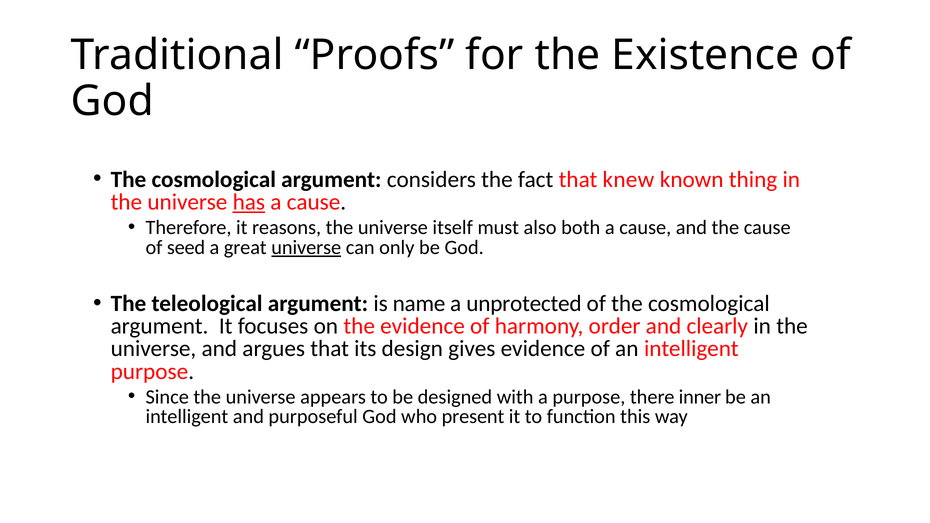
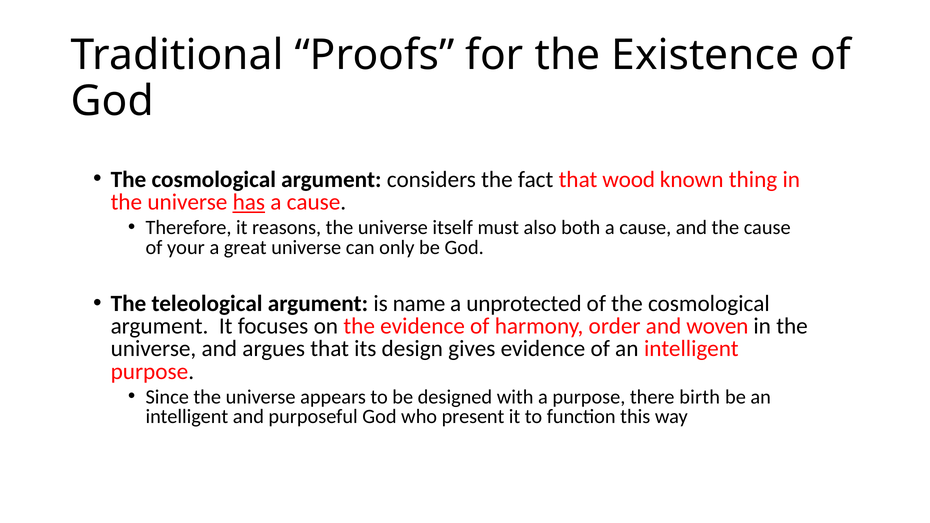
knew: knew -> wood (629, 180)
seed: seed -> your (186, 248)
universe underline: present -> none (306, 248)
clearly: clearly -> woven (717, 326)
inner: inner -> birth (700, 397)
